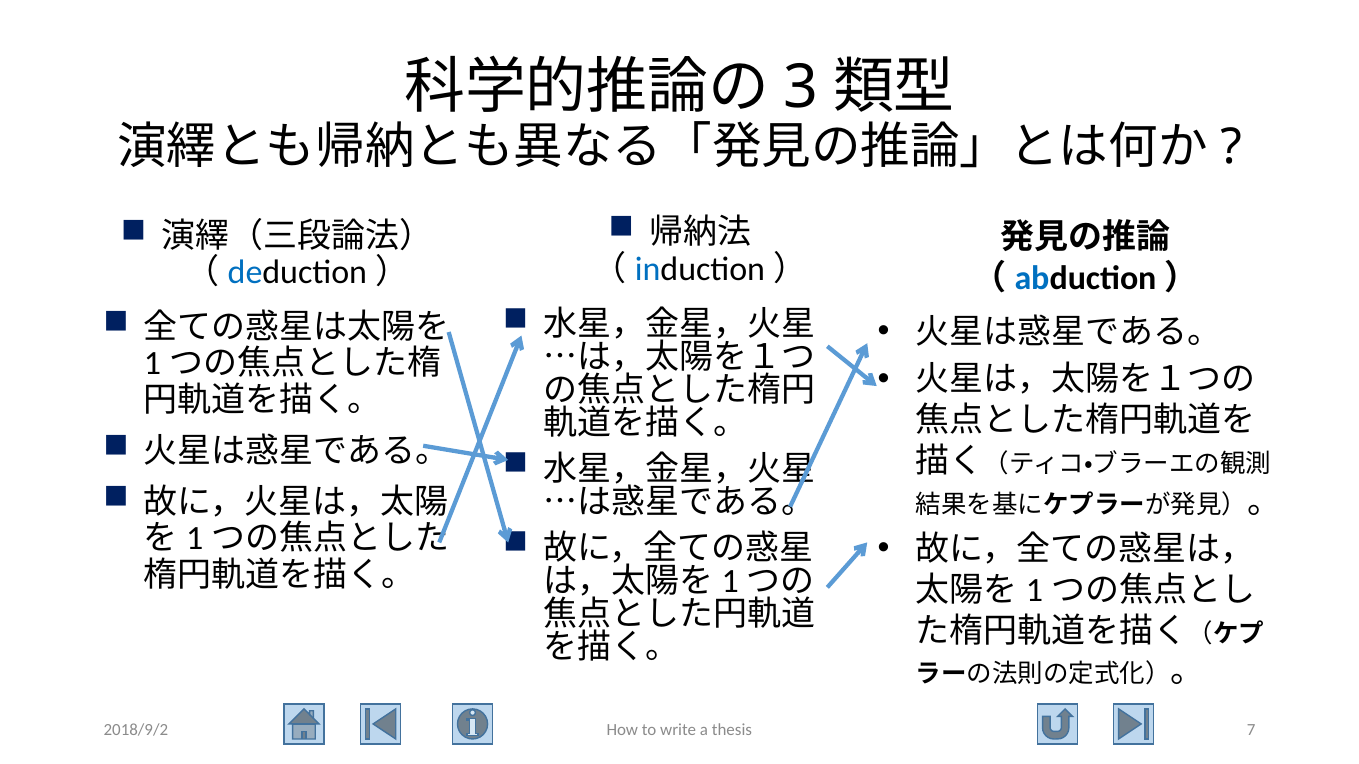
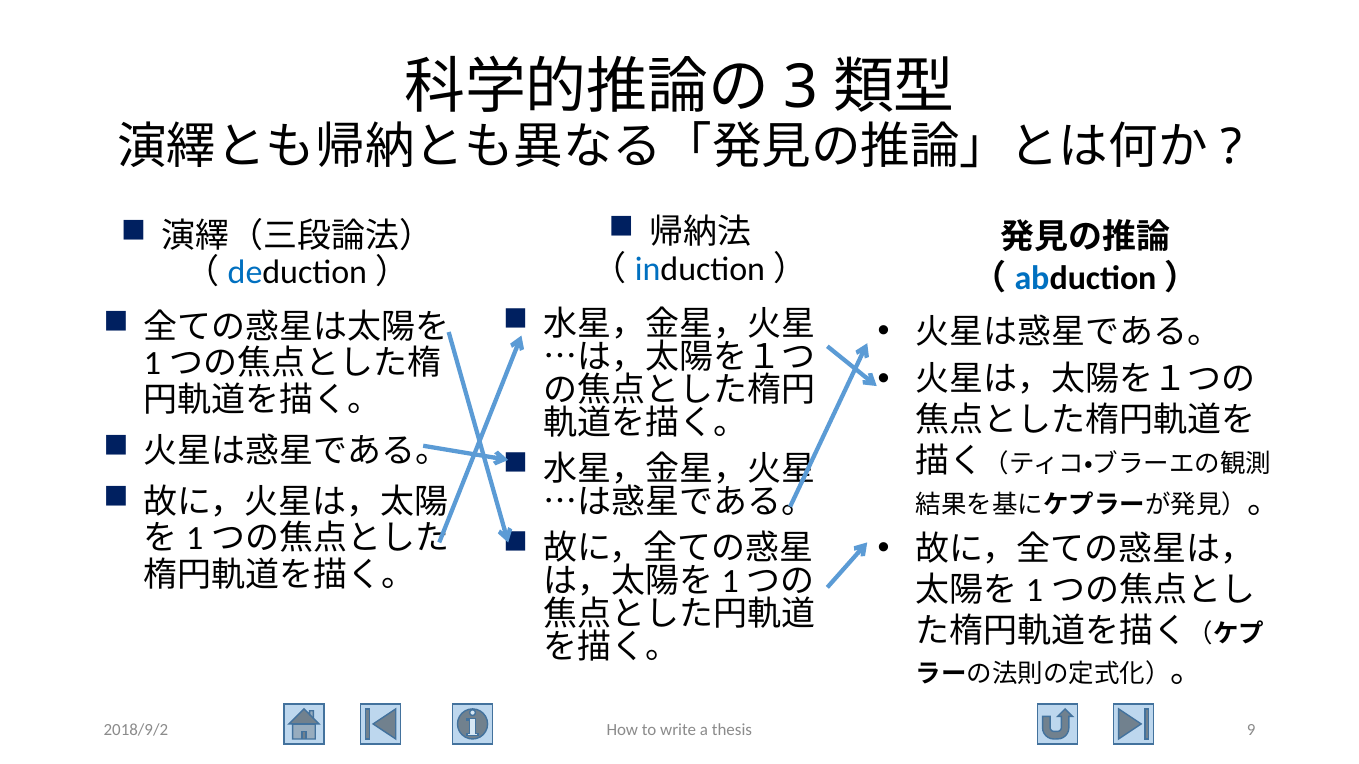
7: 7 -> 9 (1251, 730)
